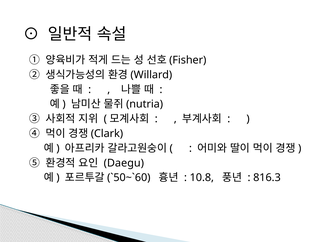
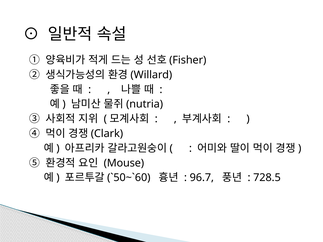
Daegu: Daegu -> Mouse (124, 163)
10.8: 10.8 -> 96.7 (202, 178)
816.3: 816.3 -> 728.5 (267, 178)
